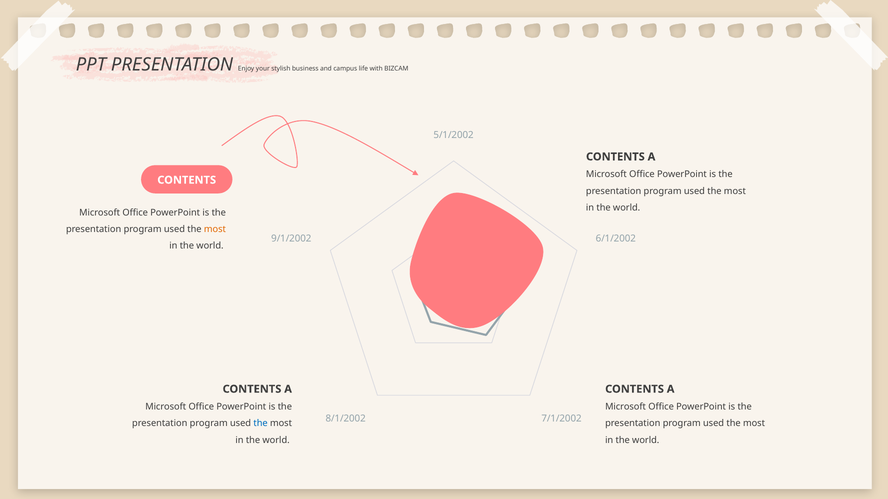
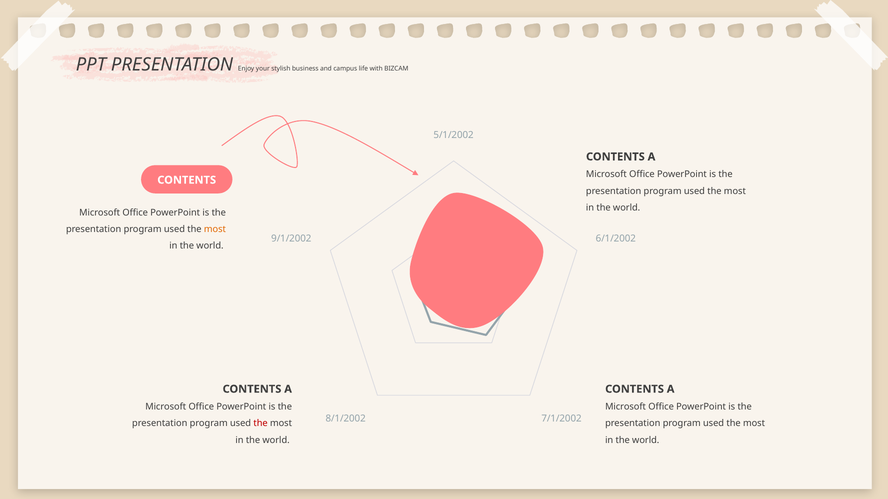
the colour: blue -> red (261, 424)
